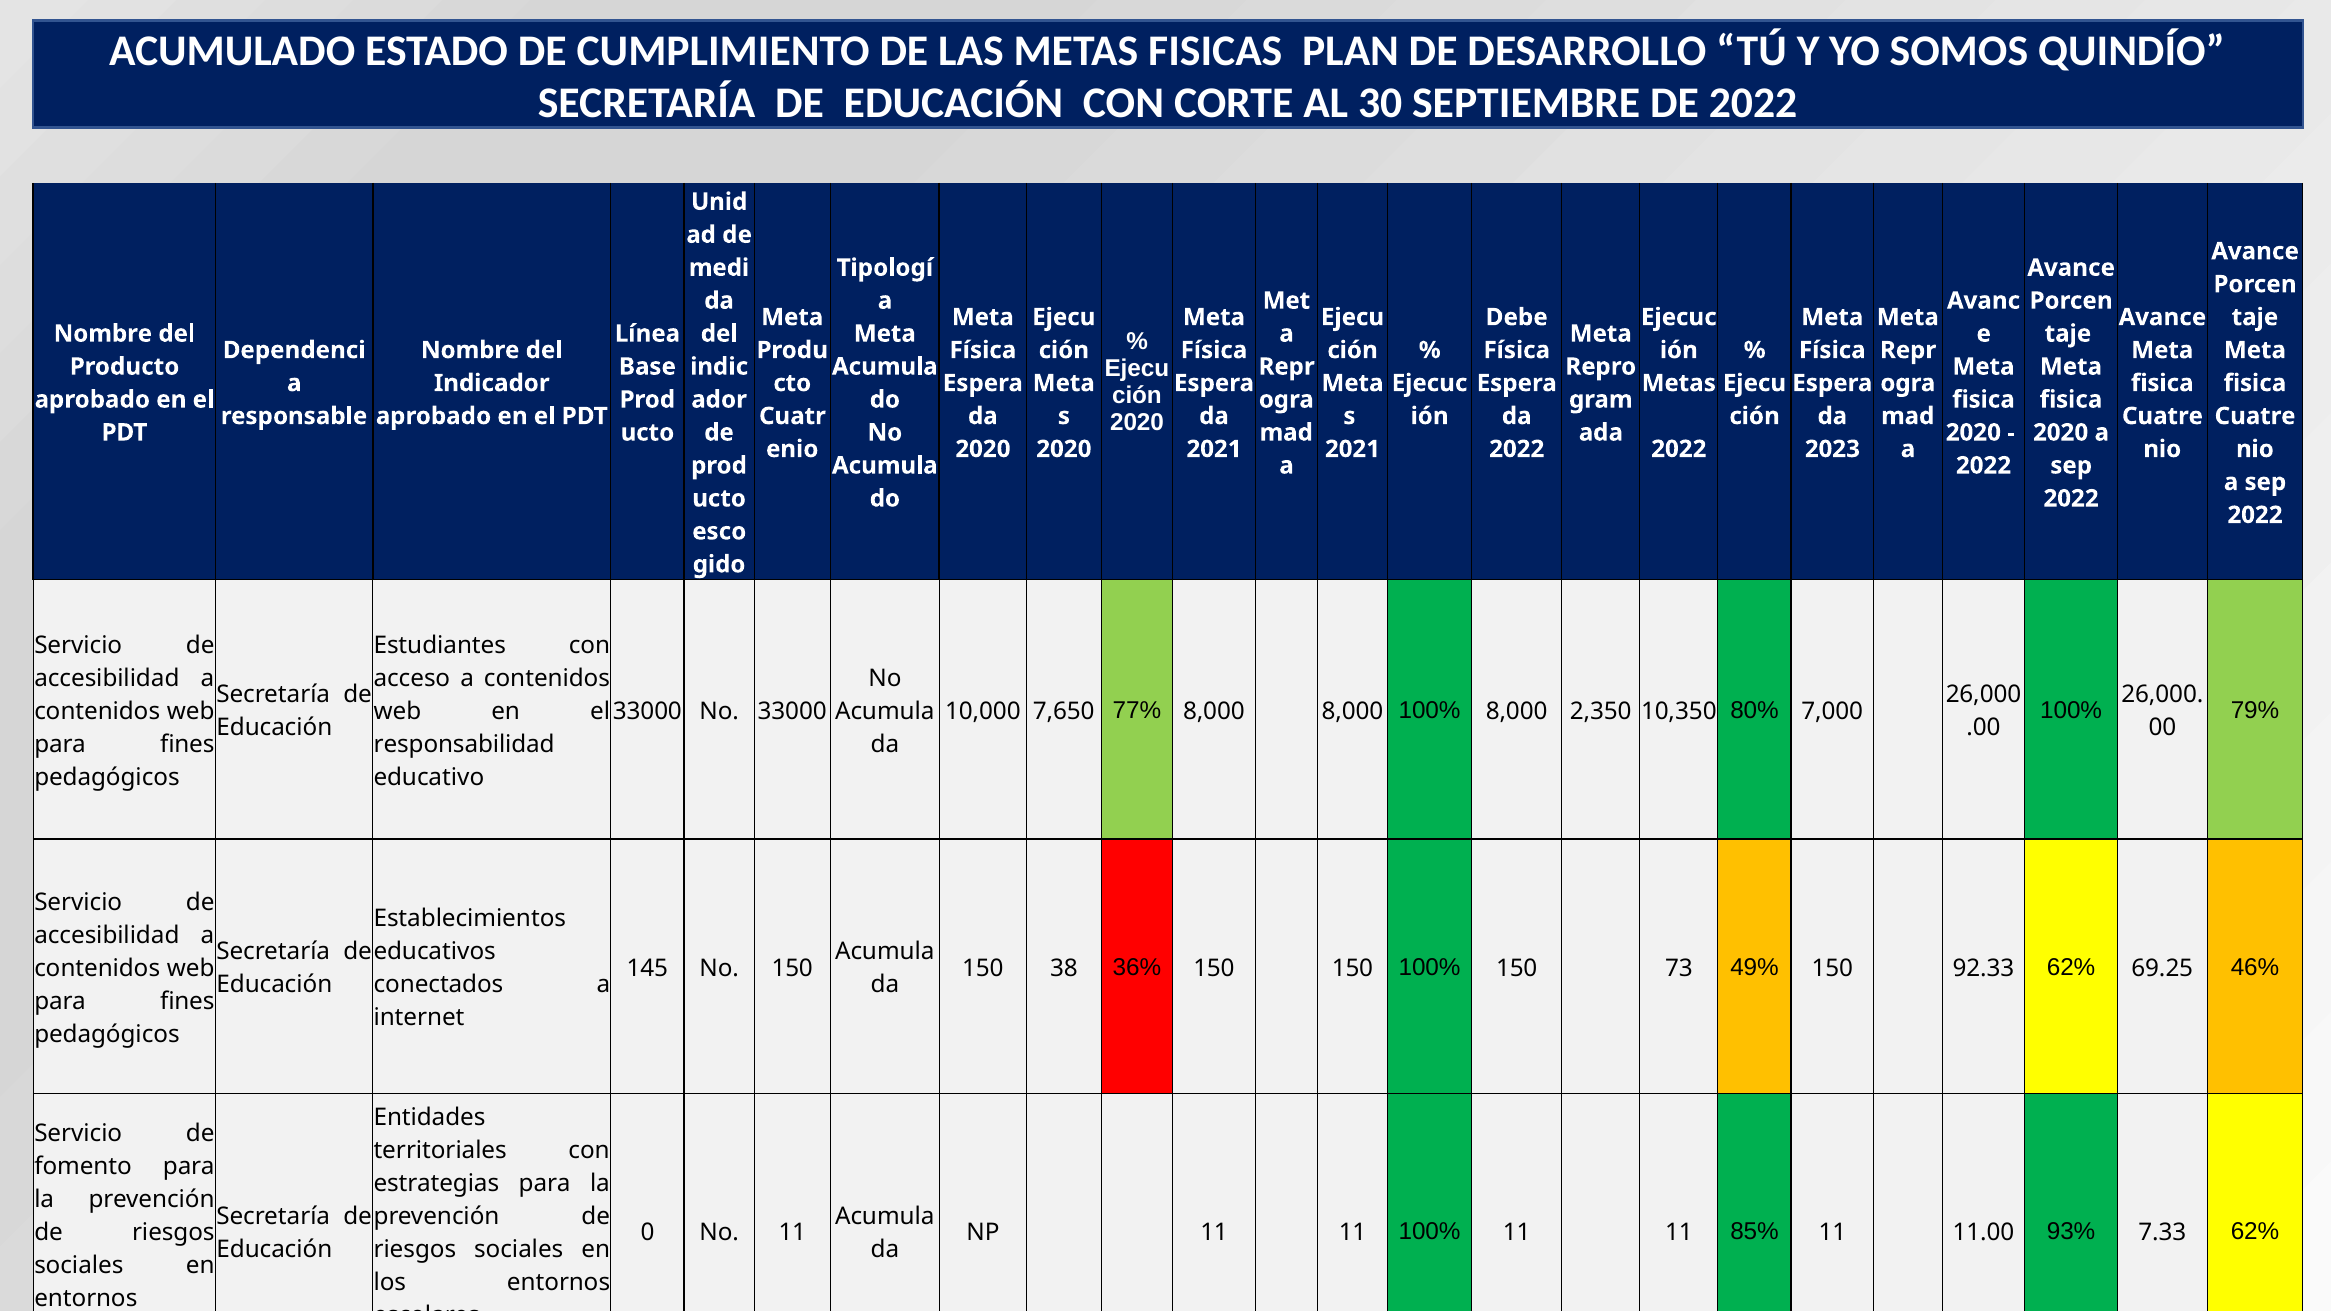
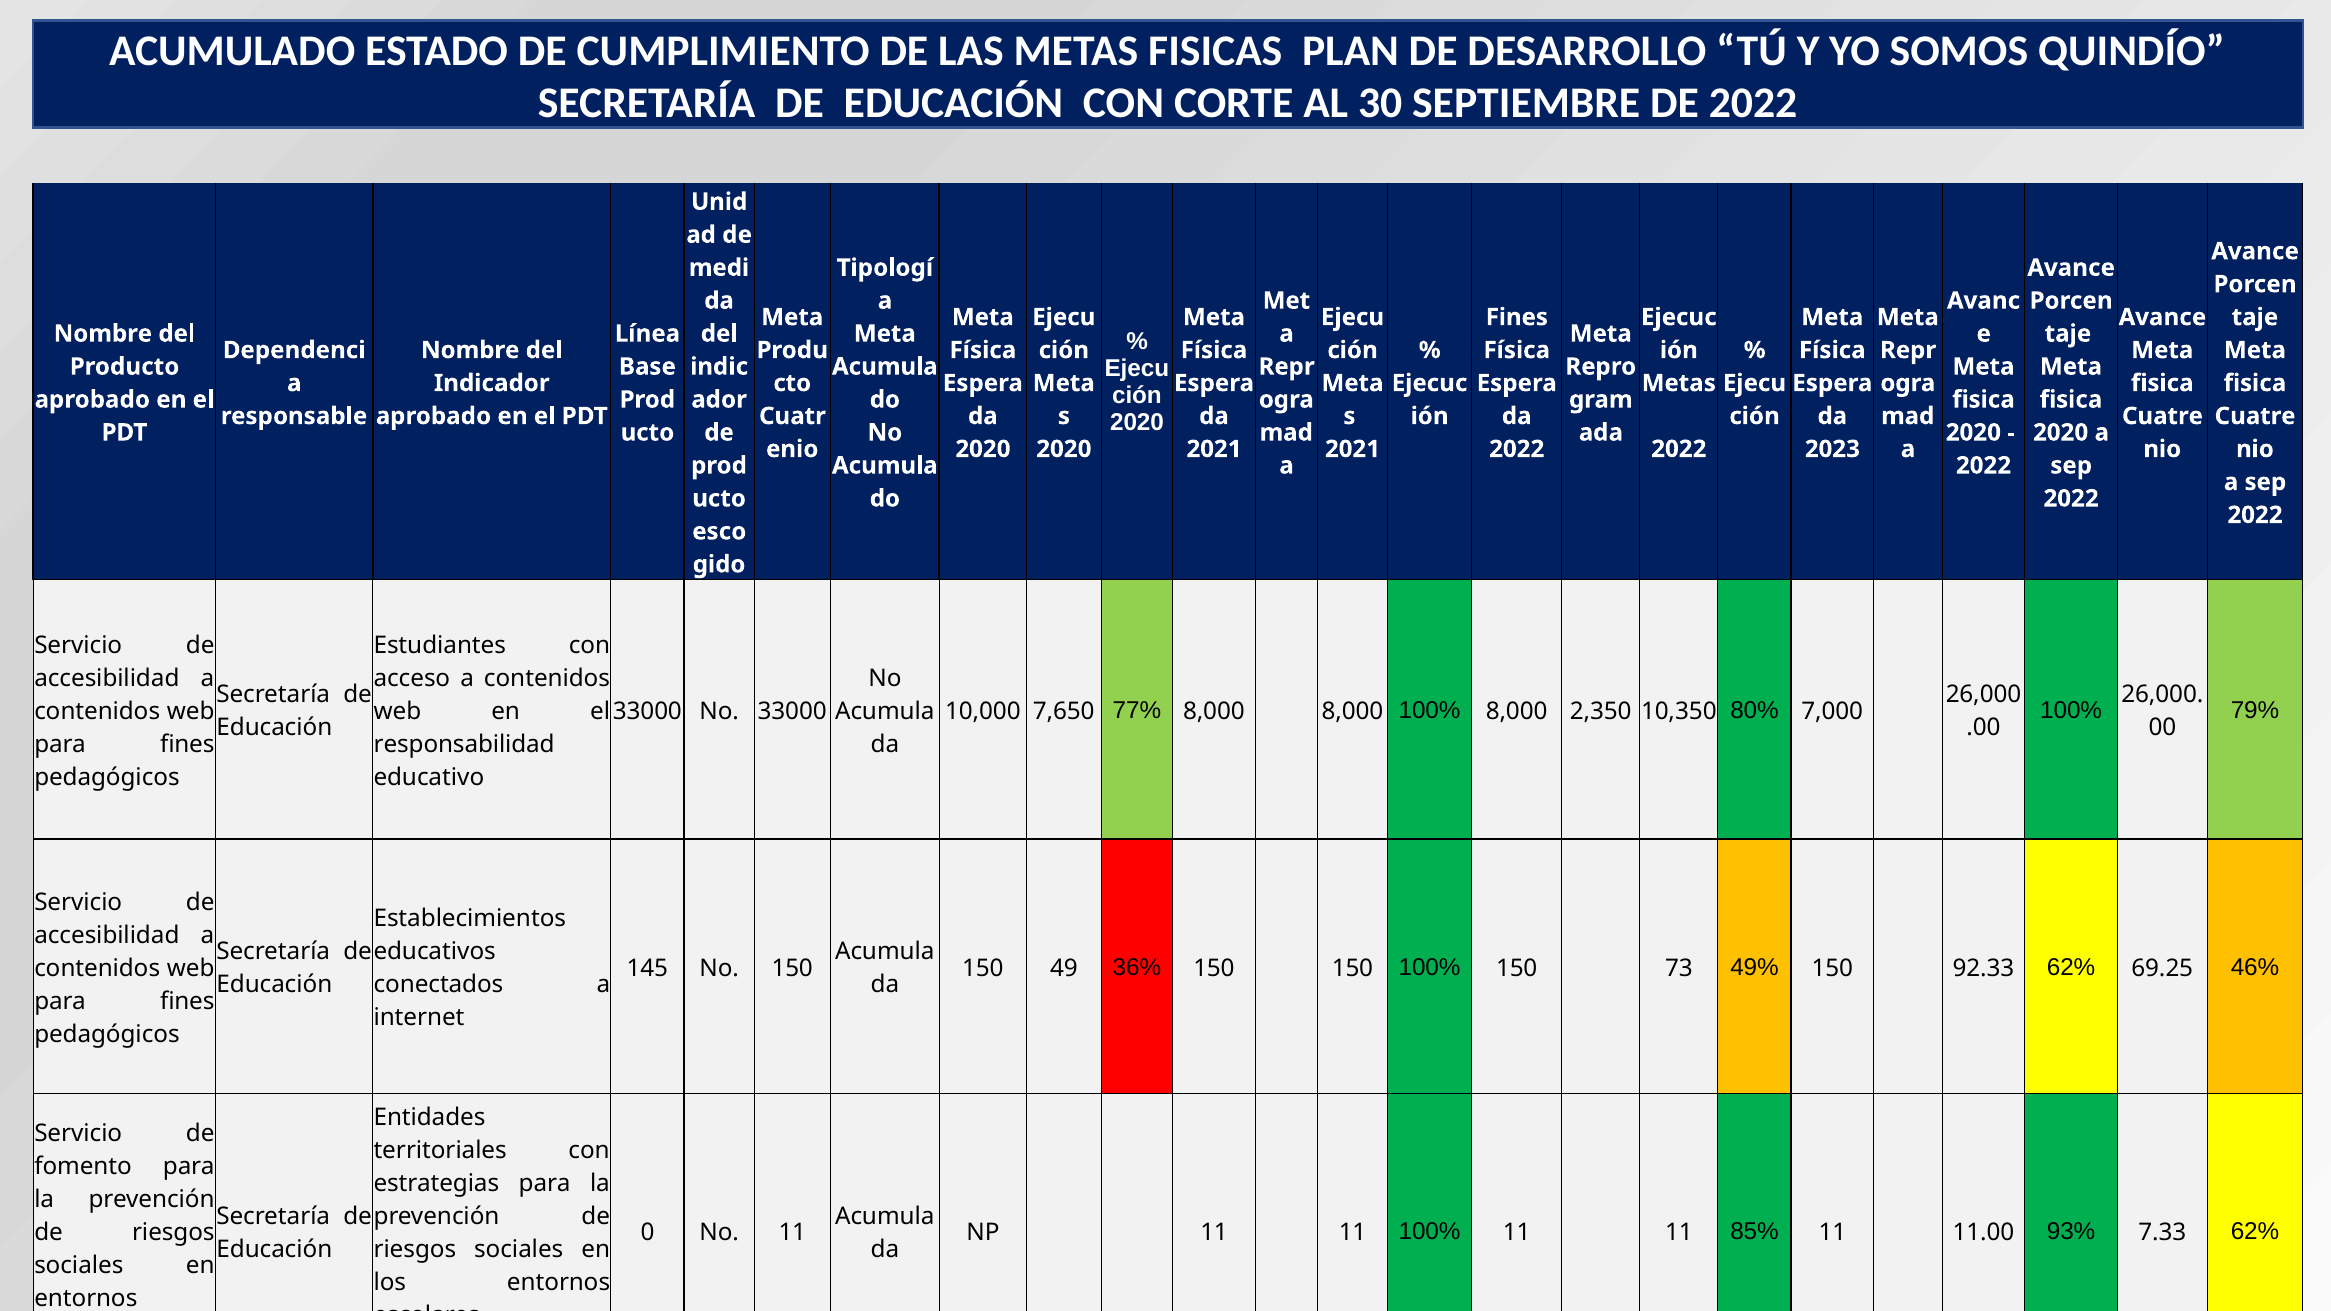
Debe: Debe -> Fines (1517, 317)
38: 38 -> 49 (1064, 968)
